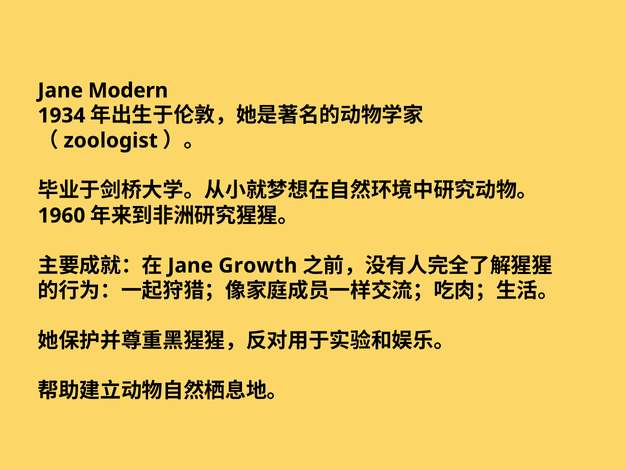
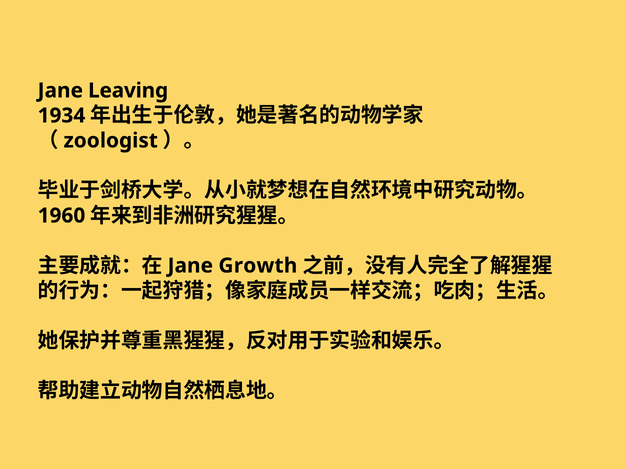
Modern: Modern -> Leaving (128, 91)
